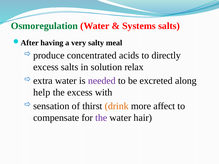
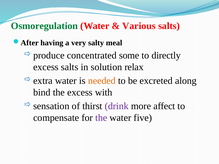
Systems: Systems -> Various (139, 26)
acids: acids -> some (129, 56)
needed colour: purple -> orange (102, 81)
help: help -> bind (42, 93)
drink colour: orange -> purple (117, 106)
hair: hair -> five (143, 118)
